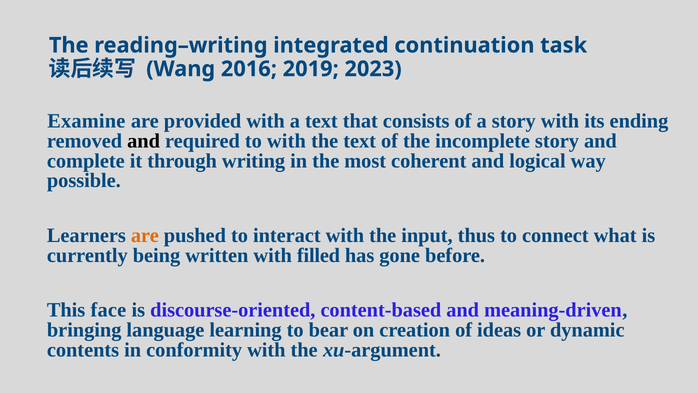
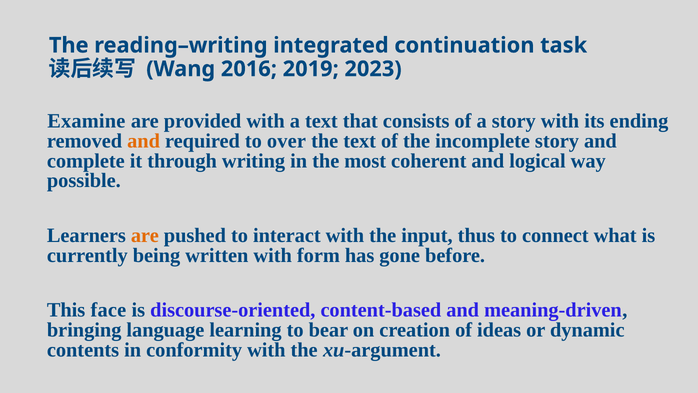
and colour: black -> orange (144, 141)
to with: with -> over (286, 141)
filled: filled -> form (318, 255)
